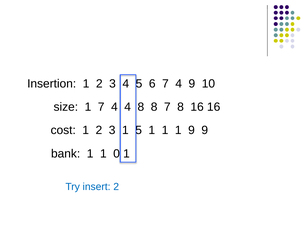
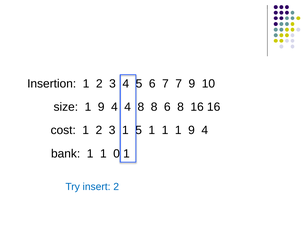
6 7 4: 4 -> 7 (179, 84)
size 1 7: 7 -> 9 (101, 107)
8 7: 7 -> 6 (167, 107)
1 1 9 9: 9 -> 4 (205, 130)
